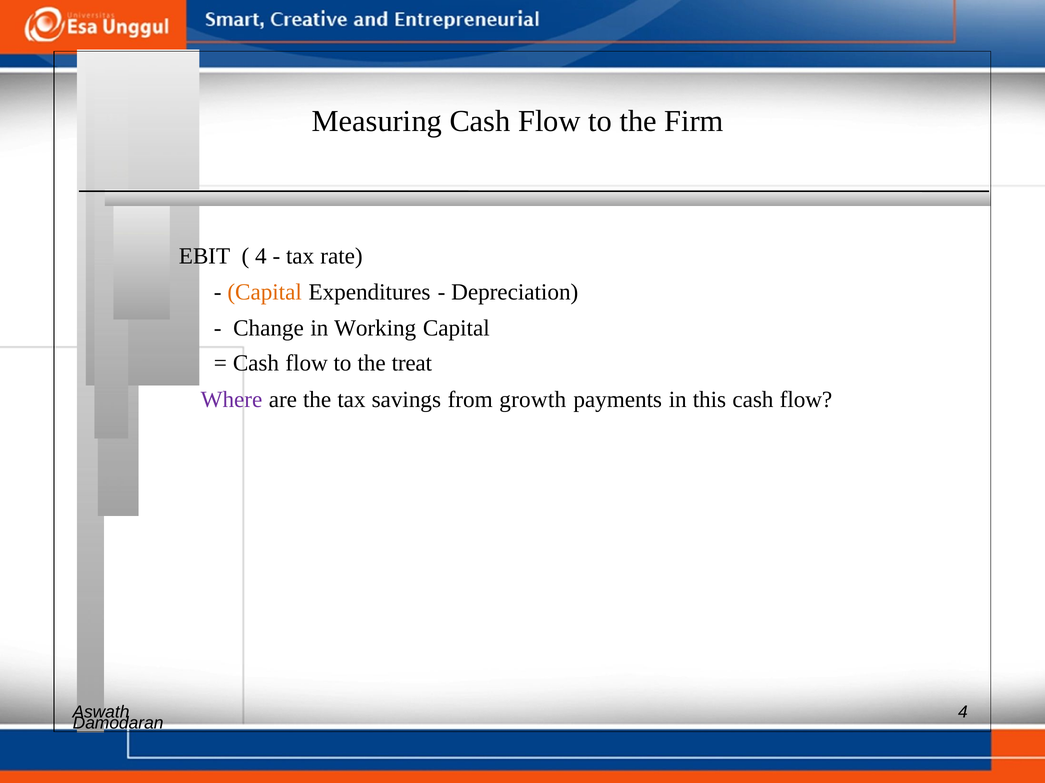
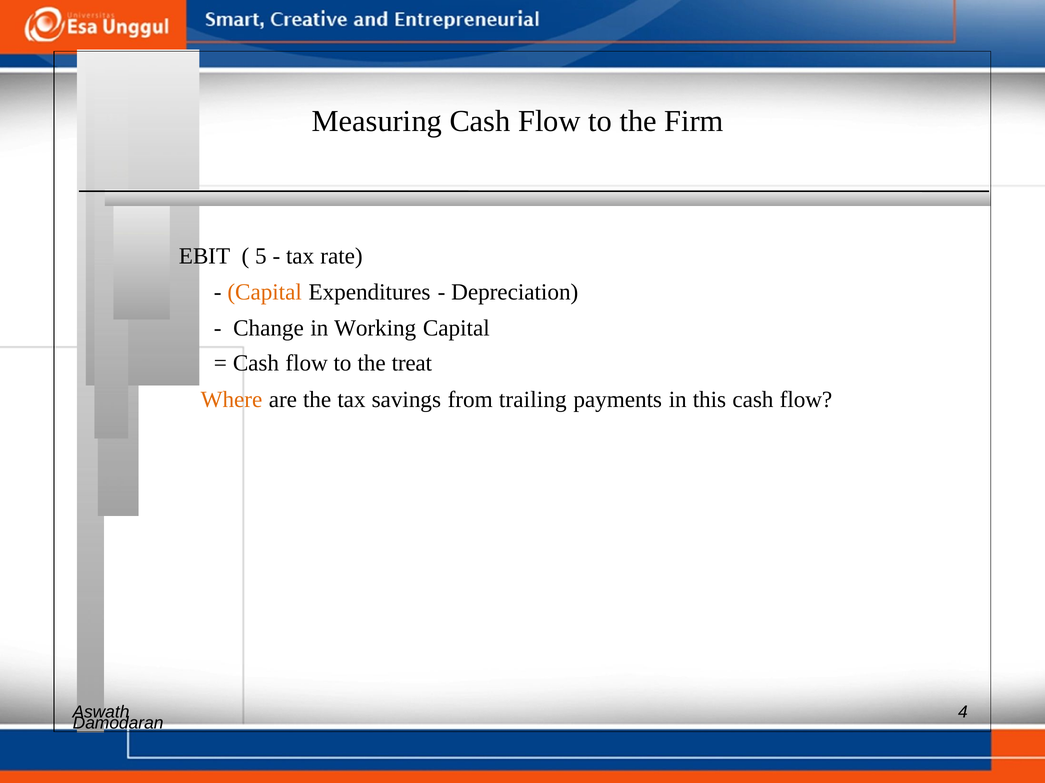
4: 4 -> 5 (261, 256)
Where colour: purple -> orange (232, 400)
growth: growth -> trailing (533, 400)
